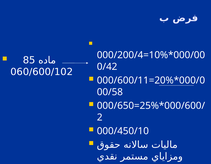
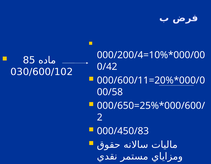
060/600/102: 060/600/102 -> 030/600/102 (42, 72)
000/450/10: 000/450/10 -> 000/450/83 (123, 131)
